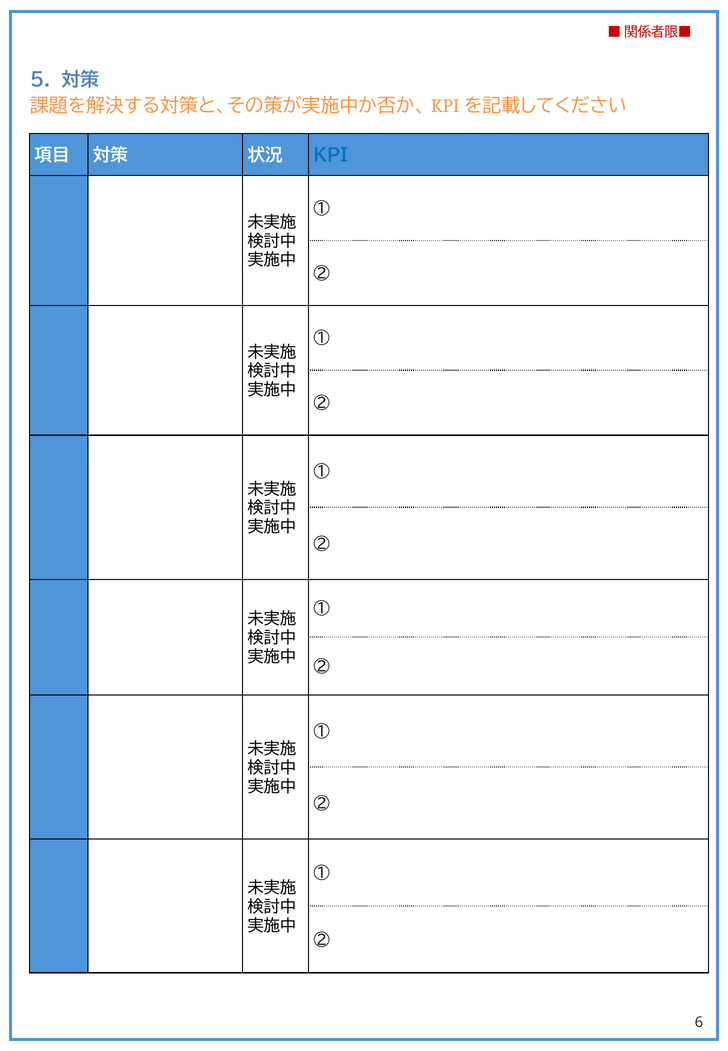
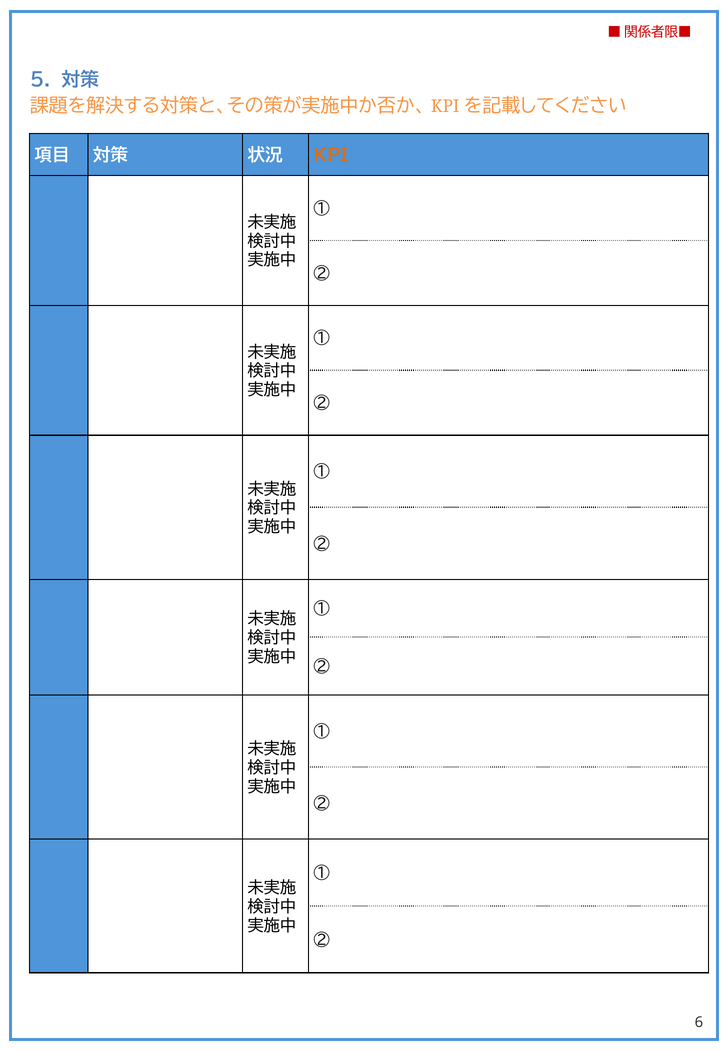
KPI colour: blue -> orange (331, 155)
